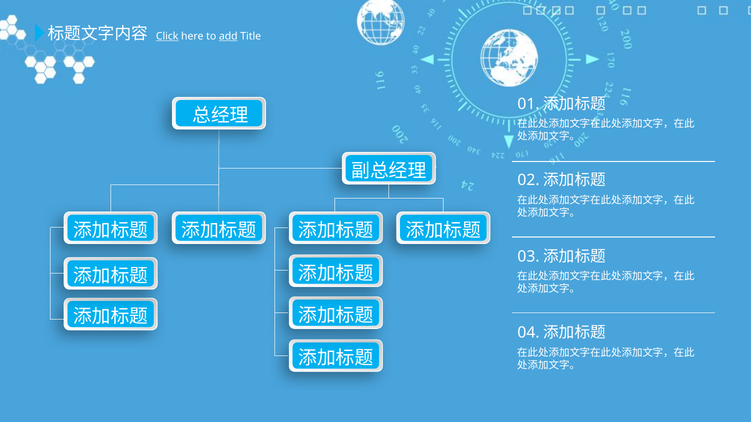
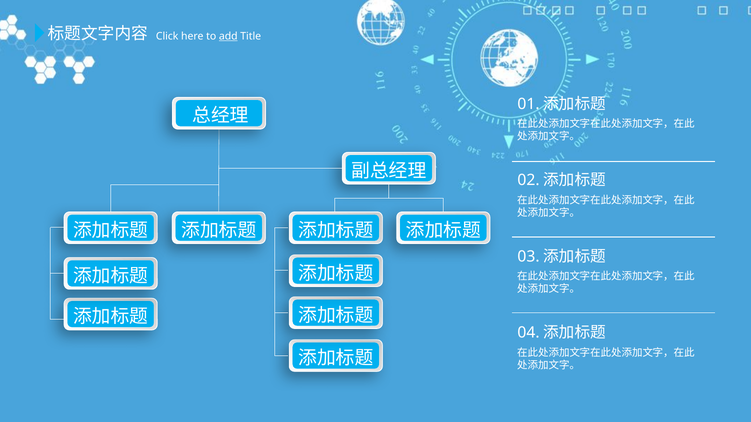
Click underline: present -> none (167, 36)
